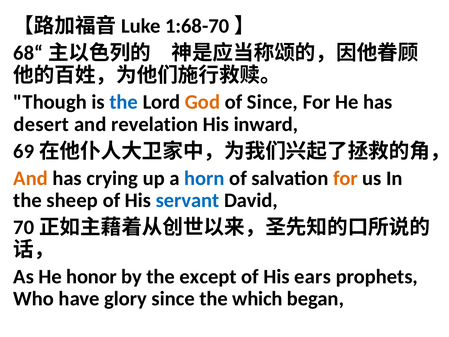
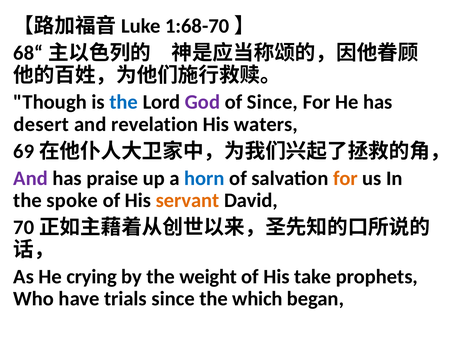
God colour: orange -> purple (202, 102)
inward: inward -> waters (266, 124)
And colour: orange -> purple (31, 178)
crying: crying -> praise (112, 178)
sheep: sheep -> spoke (72, 200)
servant colour: blue -> orange (188, 200)
honor: honor -> crying (92, 276)
except: except -> weight (208, 276)
ears: ears -> take (313, 276)
glory: glory -> trials (125, 299)
